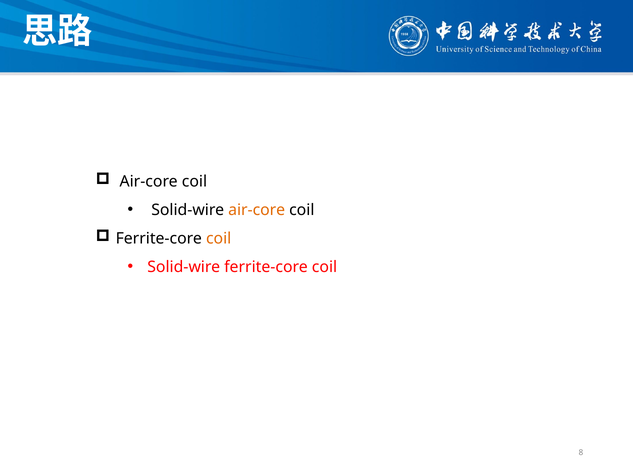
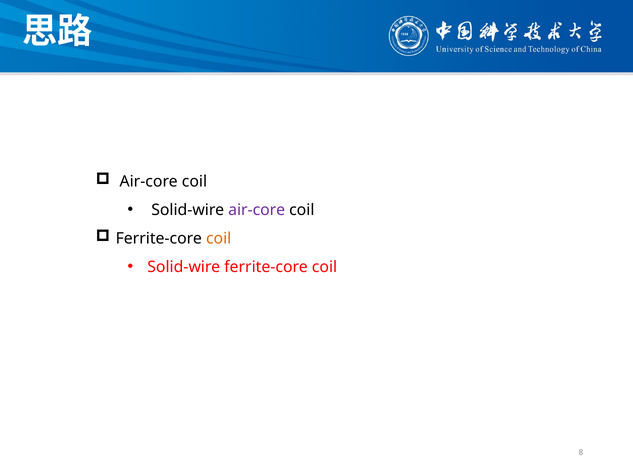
air-core colour: orange -> purple (257, 210)
